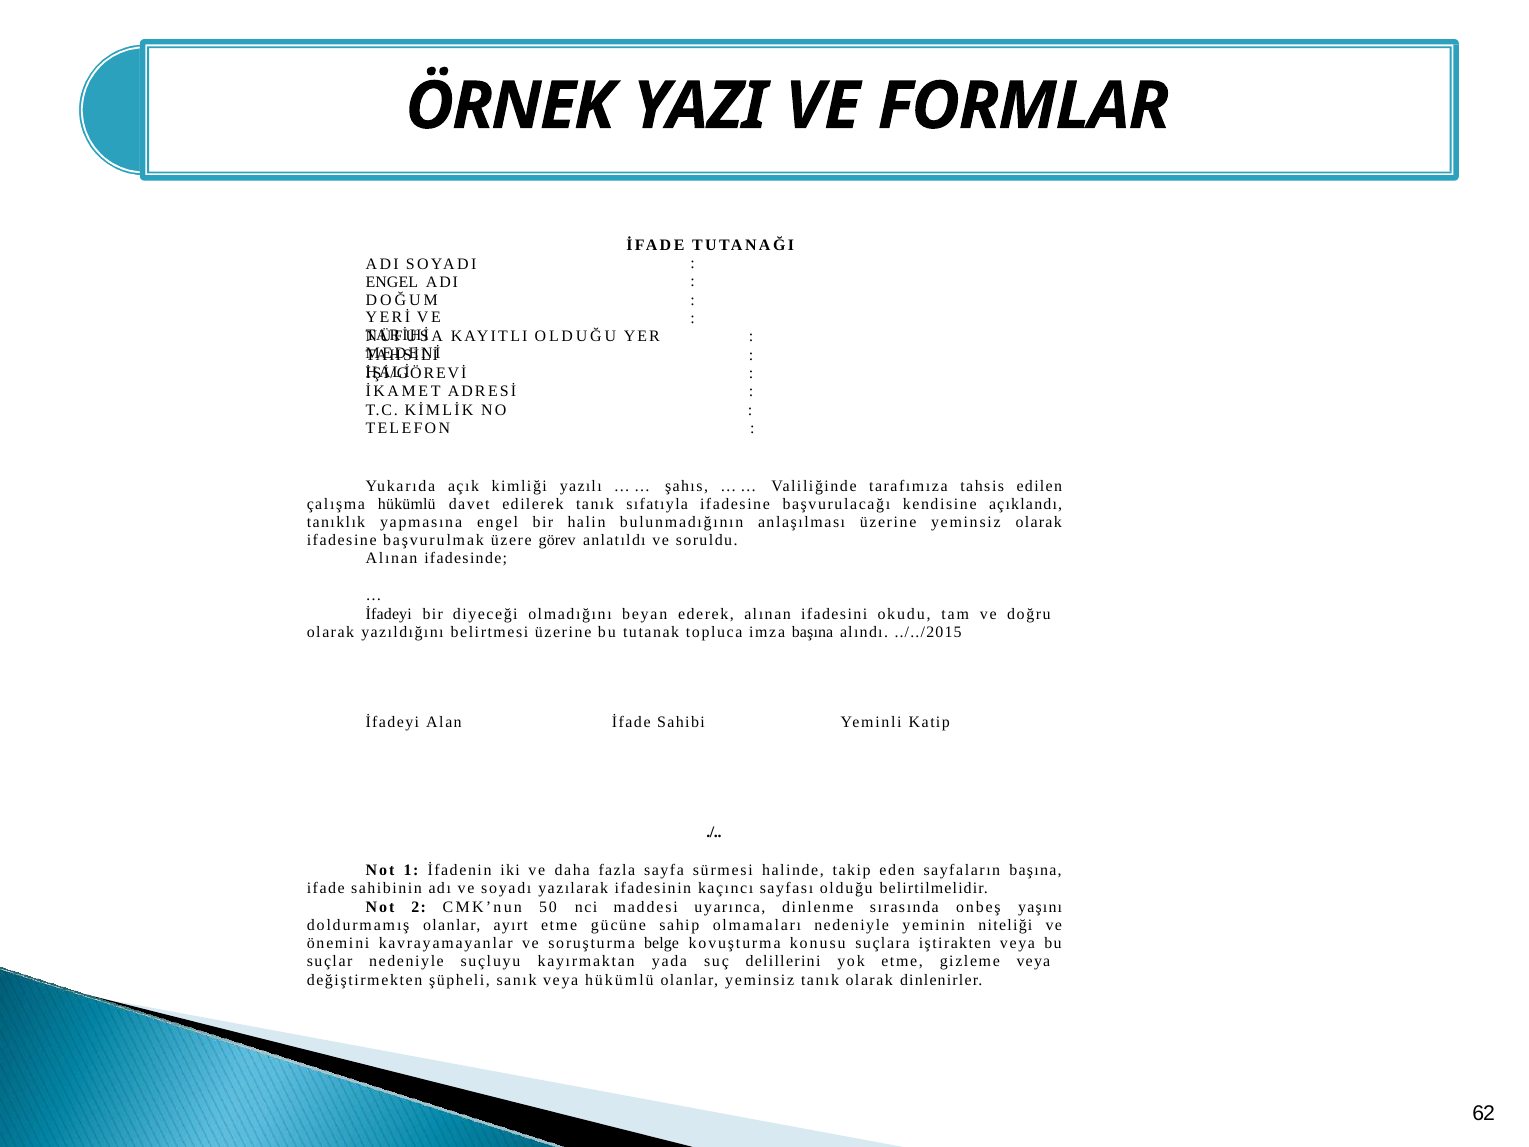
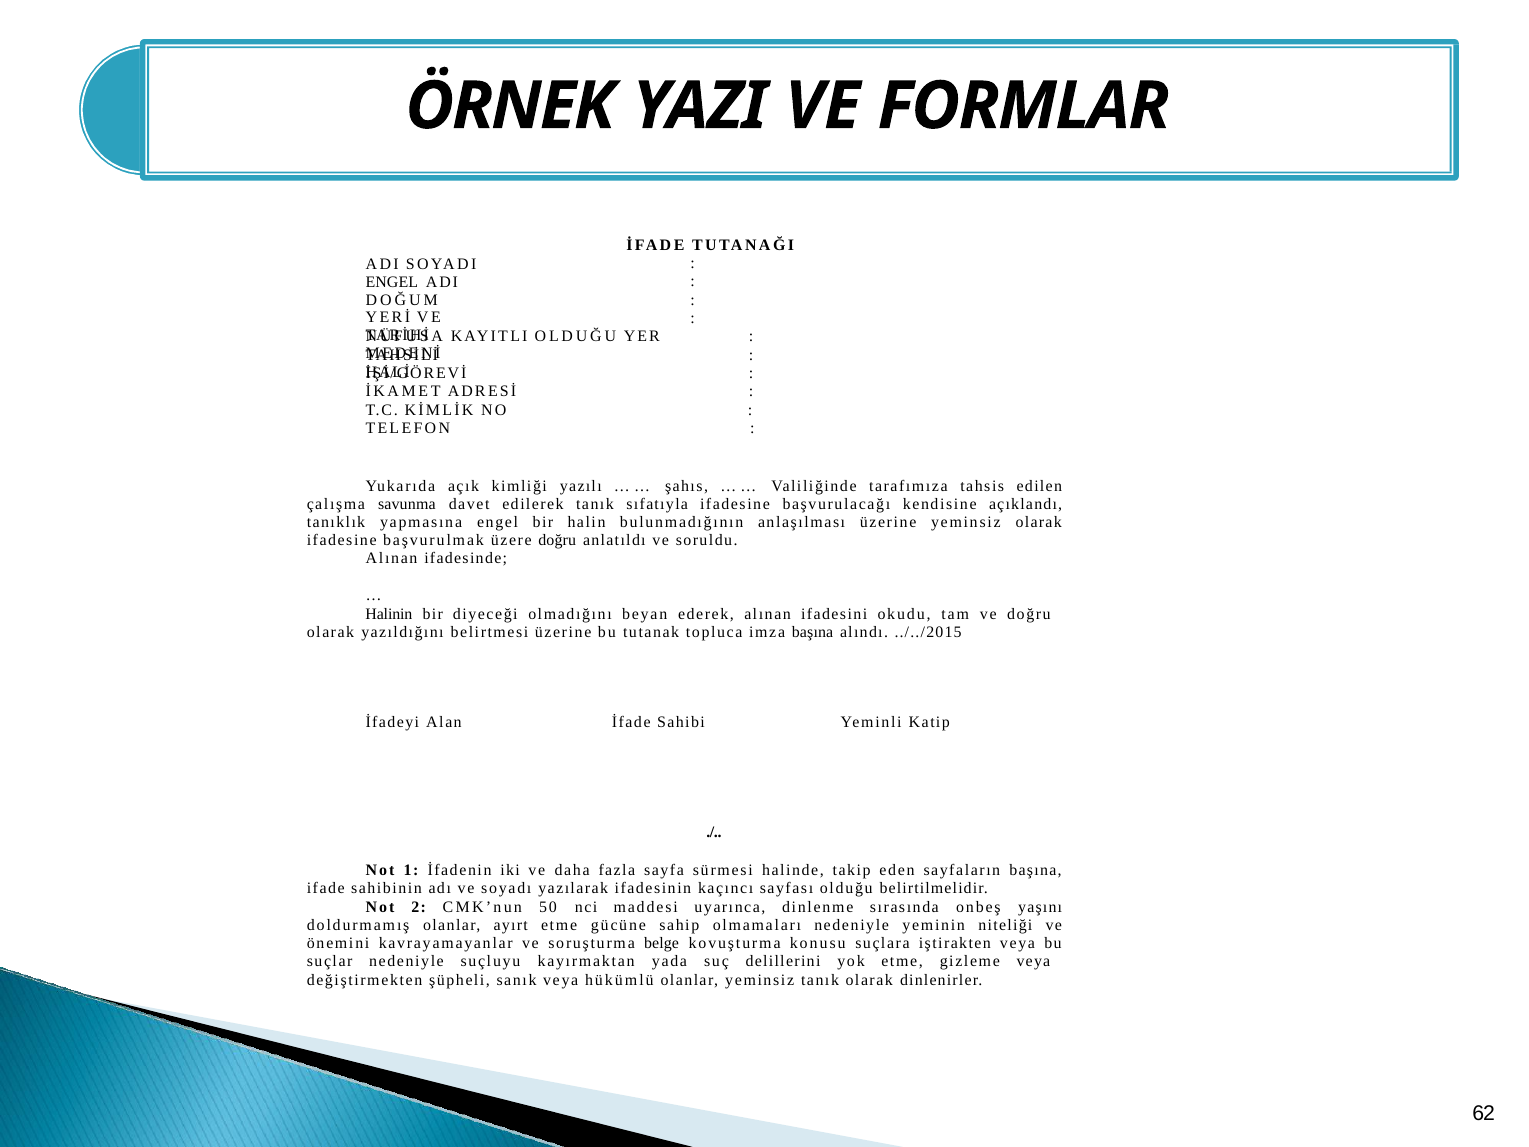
çalışma hükümlü: hükümlü -> savunma (407, 504)
üzere görev: görev -> doğru (557, 541)
İfadeyi: İfadeyi -> Halinin (389, 614)
